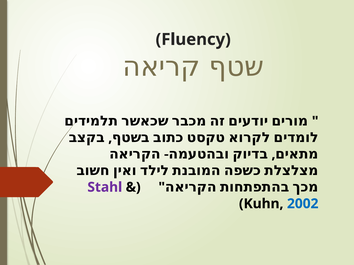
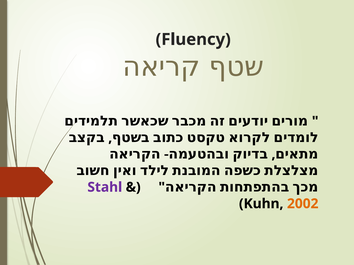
2002 colour: blue -> orange (303, 204)
